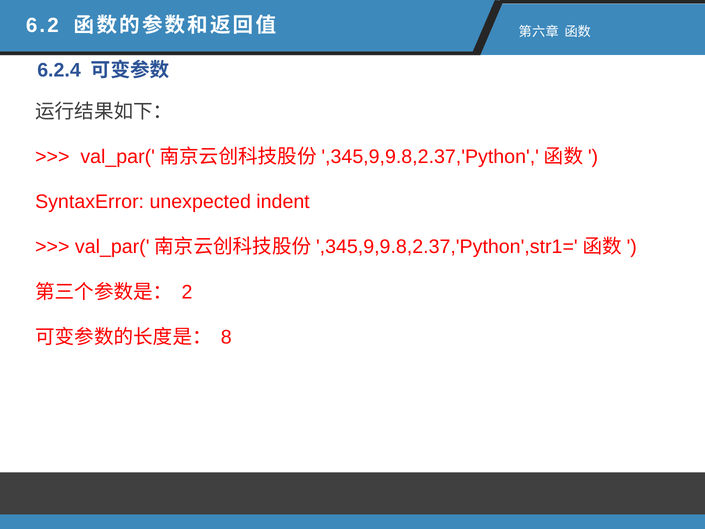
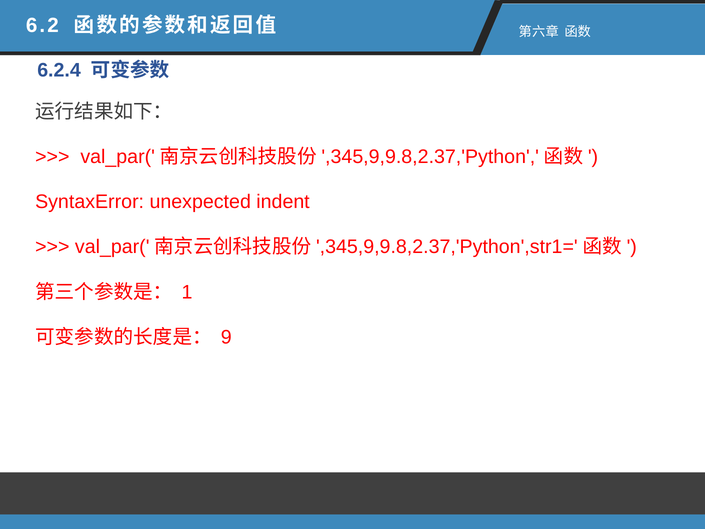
2: 2 -> 1 (187, 292)
8: 8 -> 9 (226, 337)
